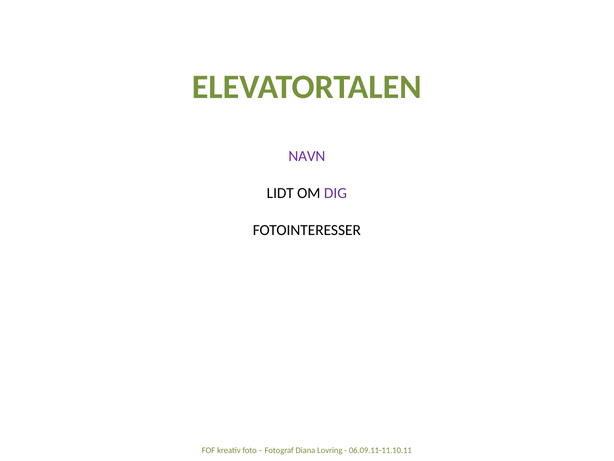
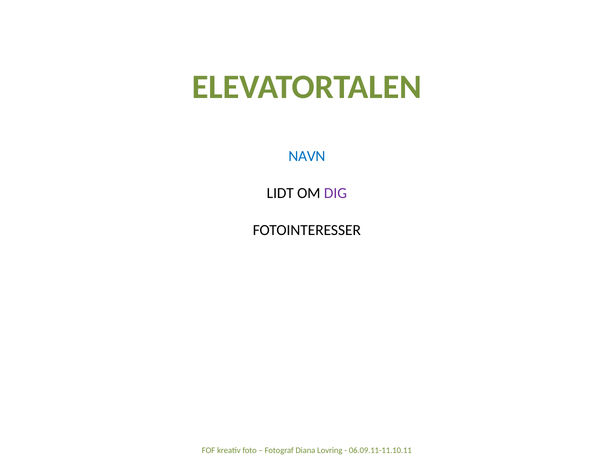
NAVN colour: purple -> blue (307, 156)
